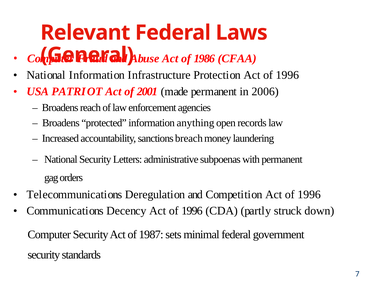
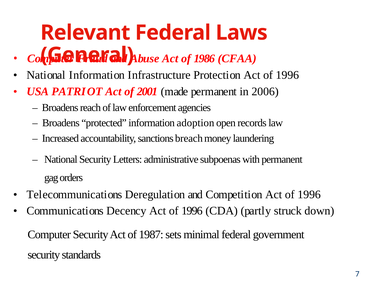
anything: anything -> adoption (195, 123)
